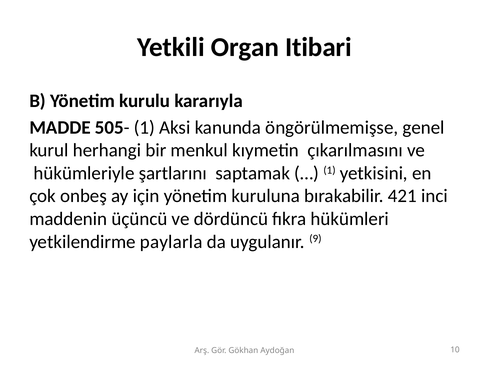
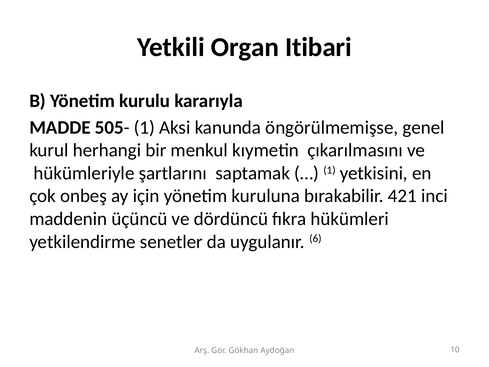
paylarla: paylarla -> senetler (171, 242)
9: 9 -> 6 (315, 239)
